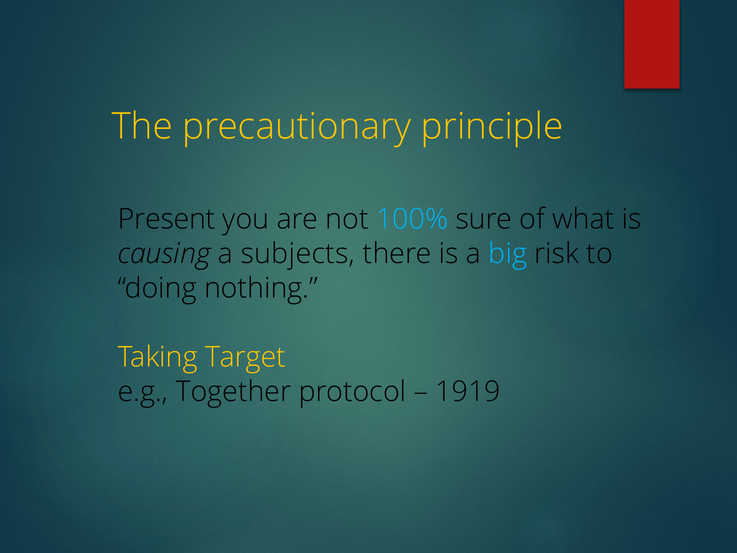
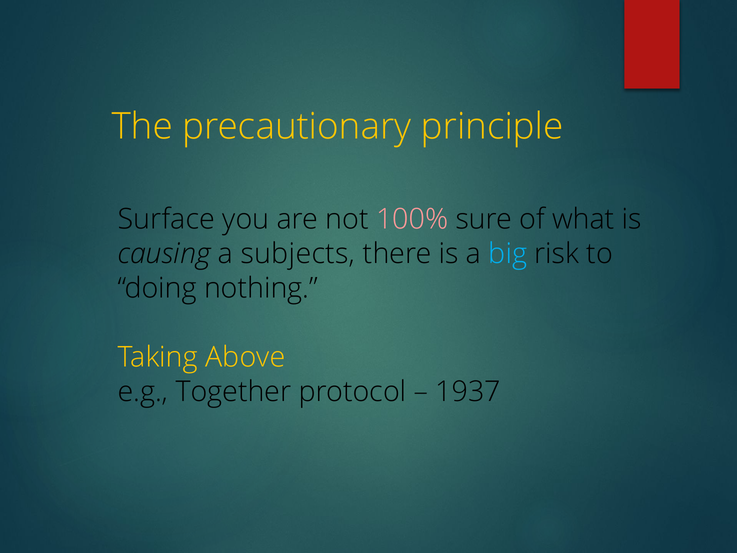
Present: Present -> Surface (166, 219)
100% colour: light blue -> pink (412, 219)
Target: Target -> Above (245, 357)
1919: 1919 -> 1937 (468, 391)
